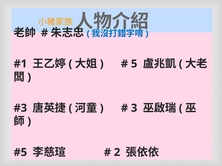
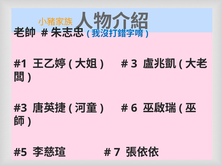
5: 5 -> 3 (134, 64)
3: 3 -> 6 (134, 108)
2: 2 -> 7 (117, 153)
